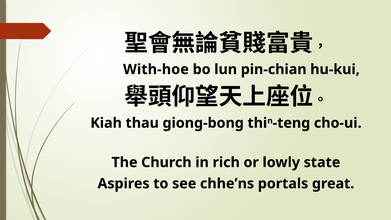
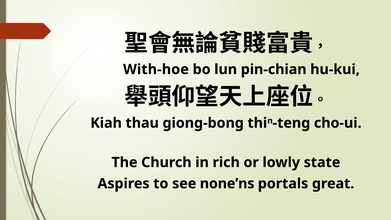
chhe’ns: chhe’ns -> none’ns (227, 184)
